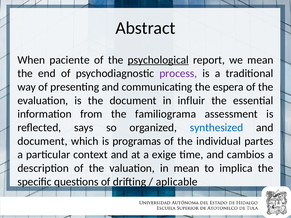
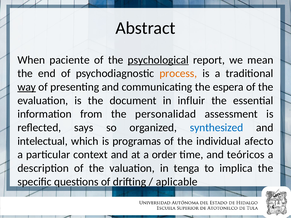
process colour: purple -> orange (178, 73)
way underline: none -> present (27, 87)
familiograma: familiograma -> personalidad (166, 114)
document: document -> intelectual (43, 141)
partes: partes -> afecto (259, 141)
exige: exige -> order (164, 155)
cambios: cambios -> teóricos (246, 155)
in mean: mean -> tenga (187, 168)
